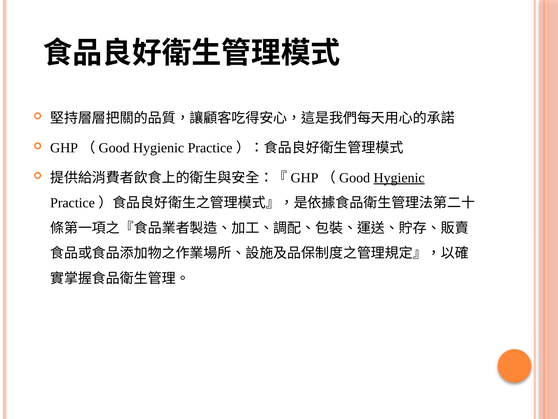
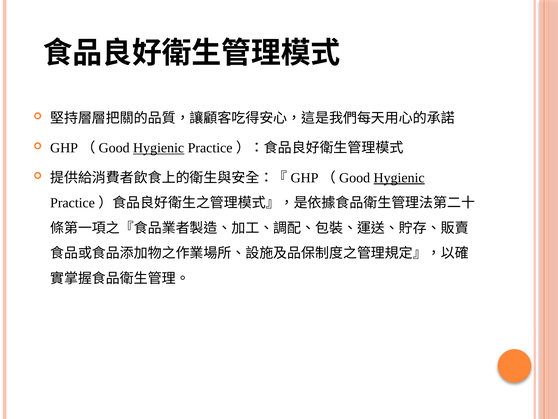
Hygienic underline: none -> present (159, 148)
